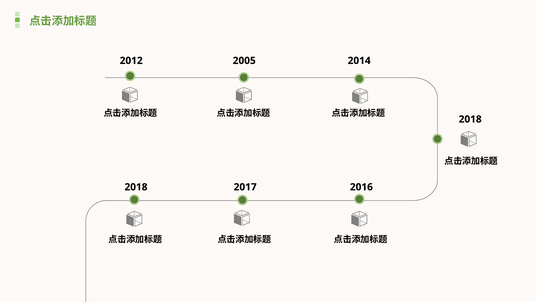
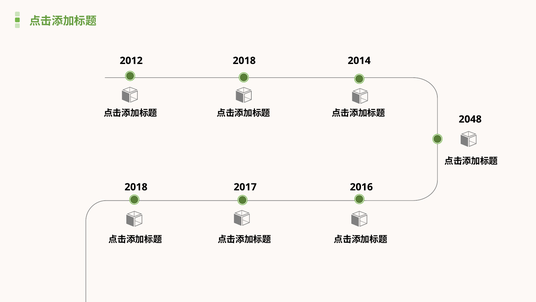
2005: 2005 -> 2018 (244, 61)
2018: 2018 -> 2048 (470, 119)
